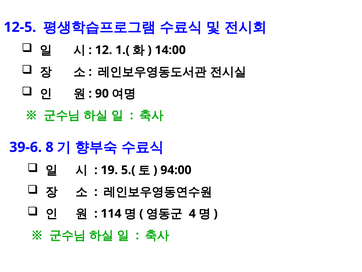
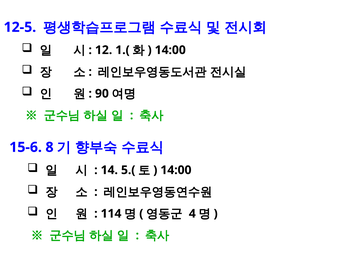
39-6: 39-6 -> 15-6 (26, 147)
19: 19 -> 14 (109, 170)
94:00: 94:00 -> 14:00 (176, 170)
